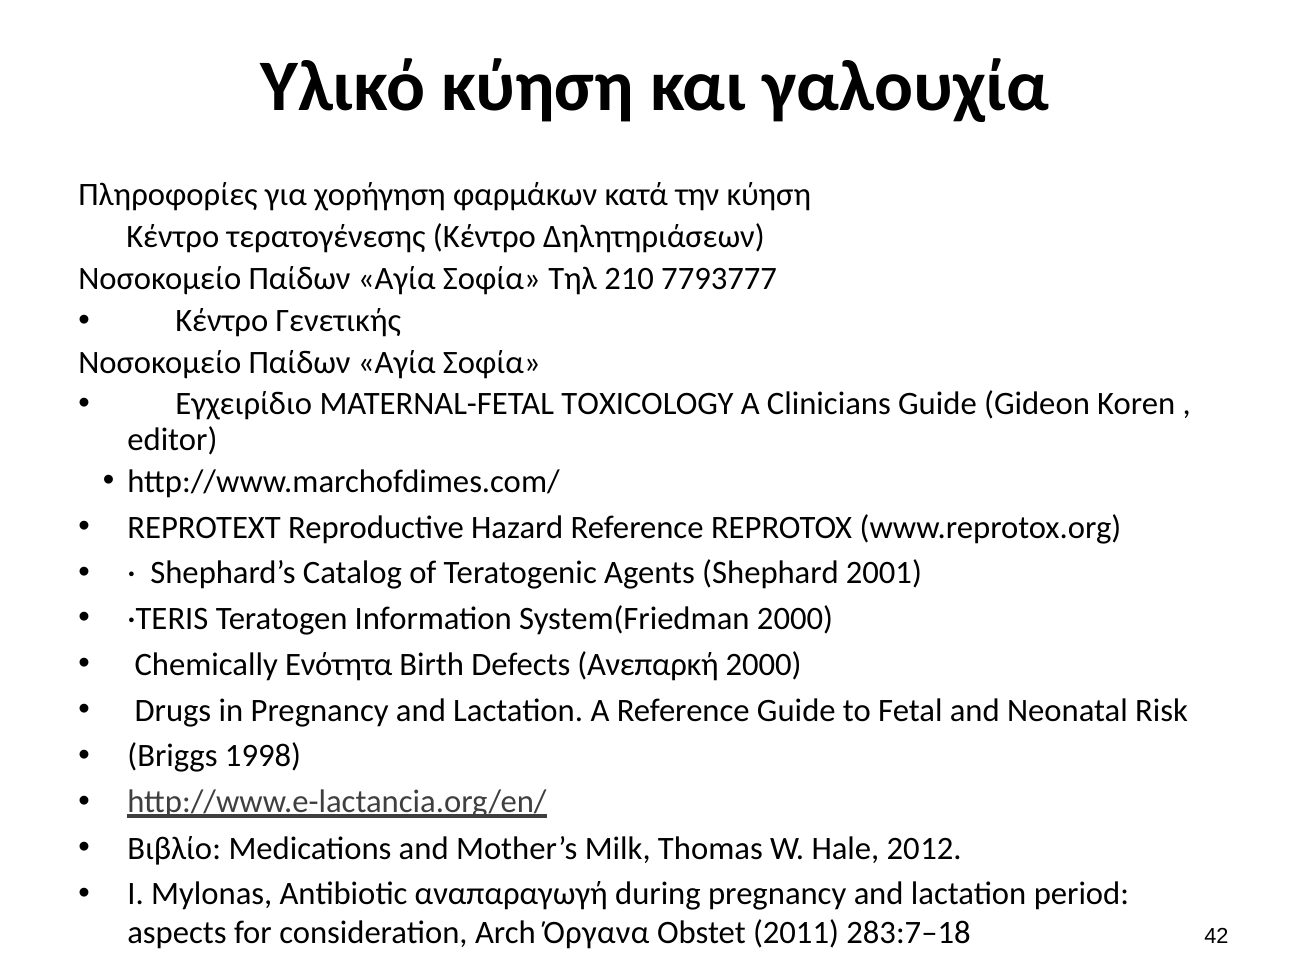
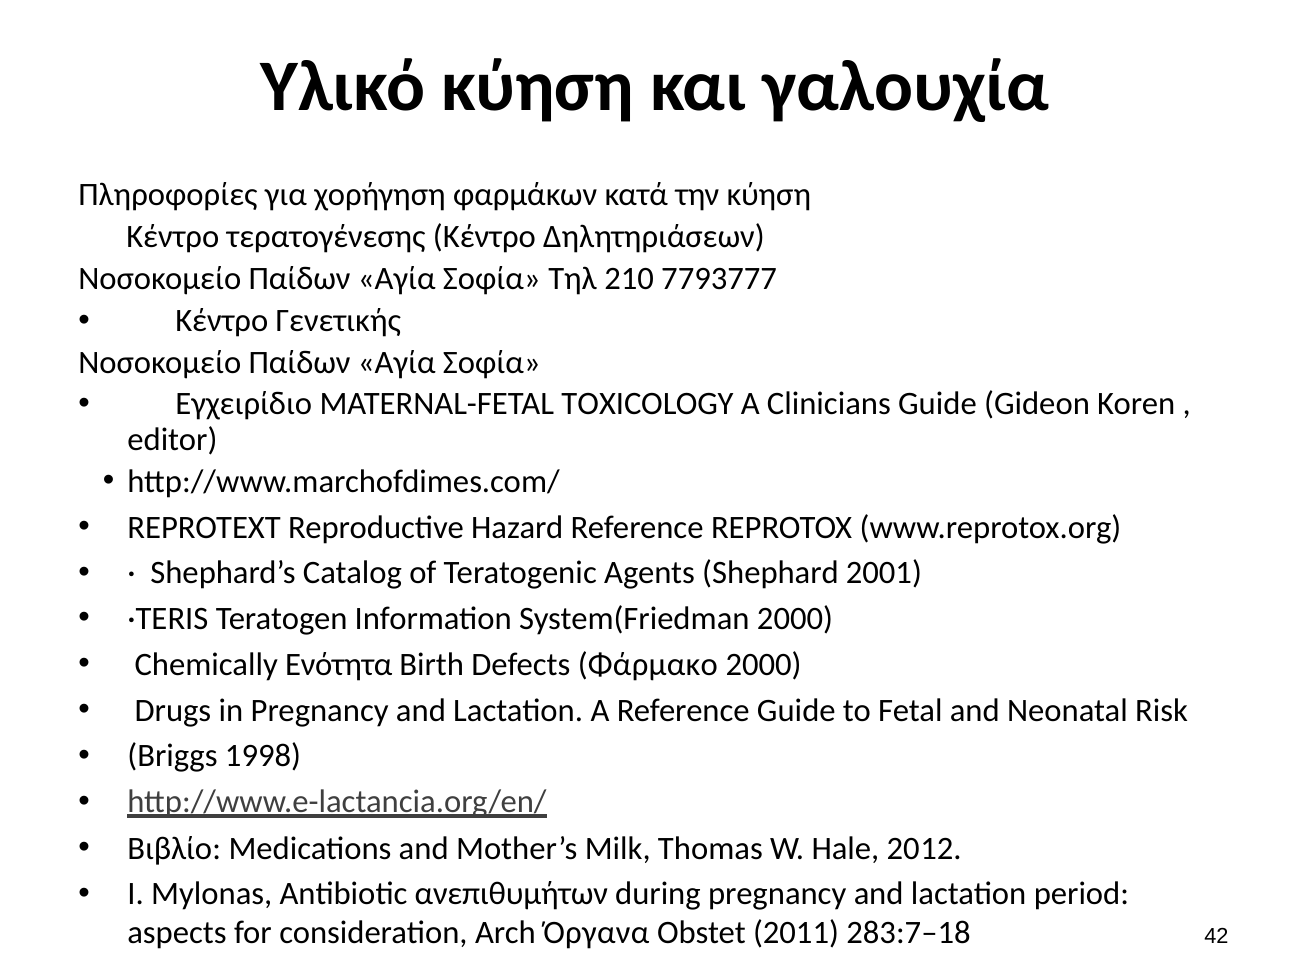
Ανεπαρκή: Ανεπαρκή -> Φάρμακο (648, 665)
αναπαραγωγή: αναπαραγωγή -> ανεπιθυμήτων (511, 894)
